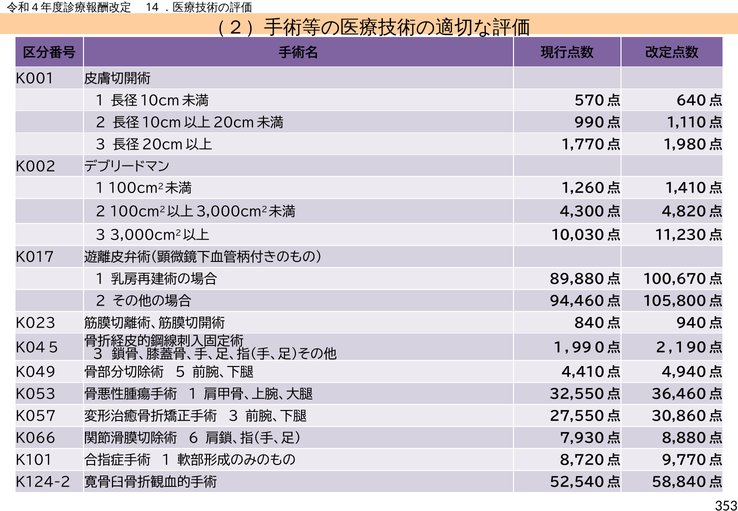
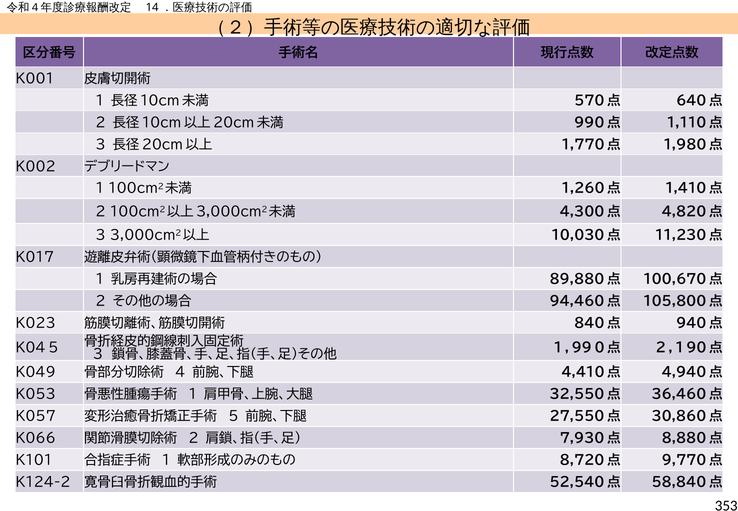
5: 5 -> 4 (180, 372)
3: 3 -> 5 (233, 416)
6: 6 -> 2 (194, 438)
